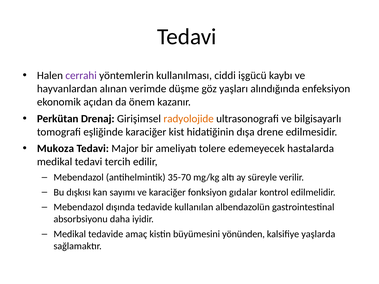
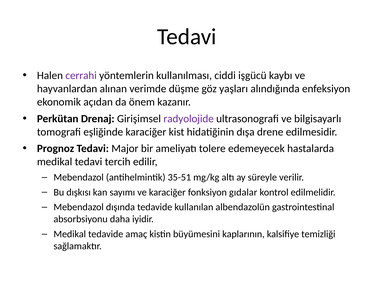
radyolojide colour: orange -> purple (189, 119)
Mukoza: Mukoza -> Prognoz (56, 149)
35-70: 35-70 -> 35-51 (179, 177)
yönünden: yönünden -> kaplarının (243, 234)
yaşlarda: yaşlarda -> temizliği (318, 234)
